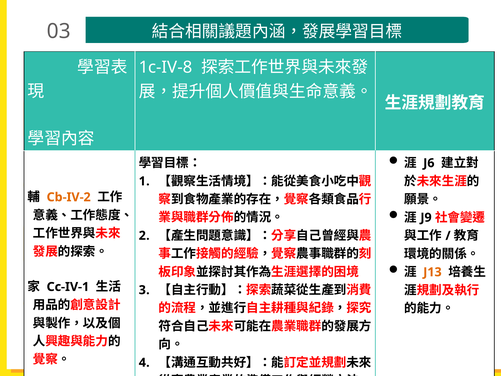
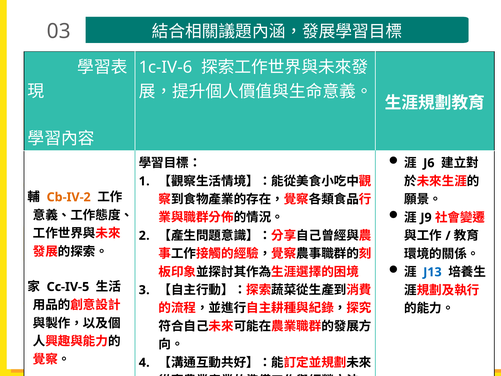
1c-IV-8: 1c-IV-8 -> 1c-IV-6 (165, 67)
J13 colour: orange -> blue (432, 272)
Cc-IV-1: Cc-IV-1 -> Cc-IV-5 (68, 287)
